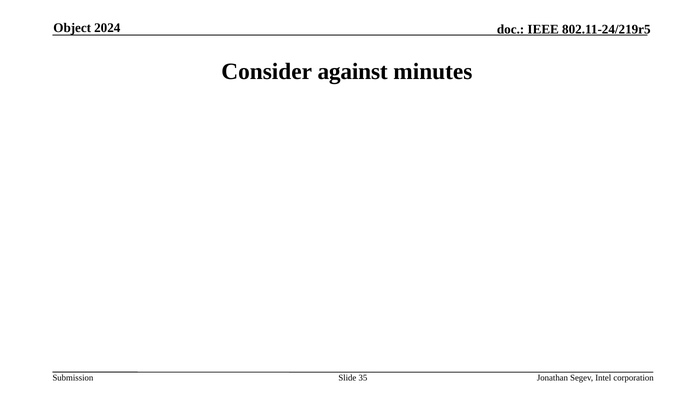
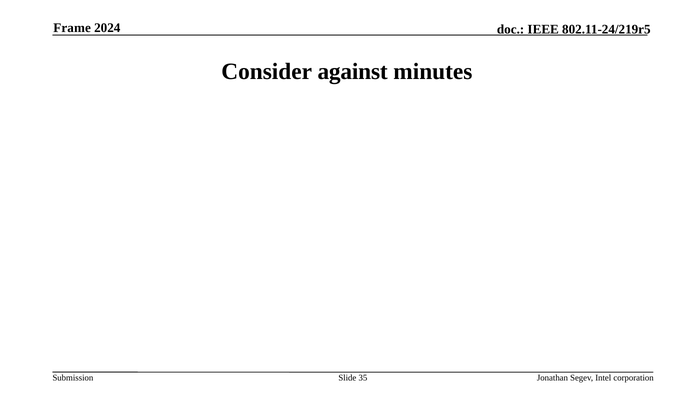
Object: Object -> Frame (72, 28)
